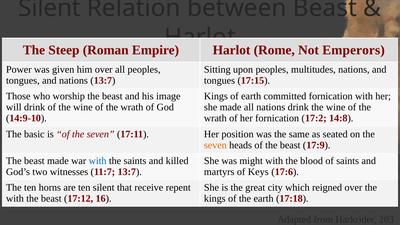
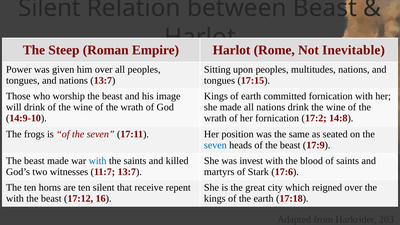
Emperors: Emperors -> Inevitable (354, 50)
basic: basic -> frogs (34, 134)
seven colour: orange -> blue (215, 145)
might: might -> invest (251, 161)
Keys: Keys -> Stark (258, 172)
